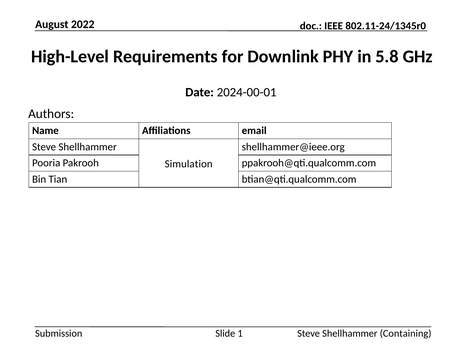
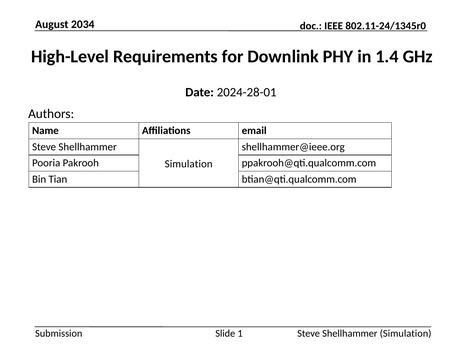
2022: 2022 -> 2034 (83, 25)
5.8: 5.8 -> 1.4 (387, 57)
2024-00-01: 2024-00-01 -> 2024-28-01 (247, 92)
Containing: Containing -> Simulation (406, 334)
